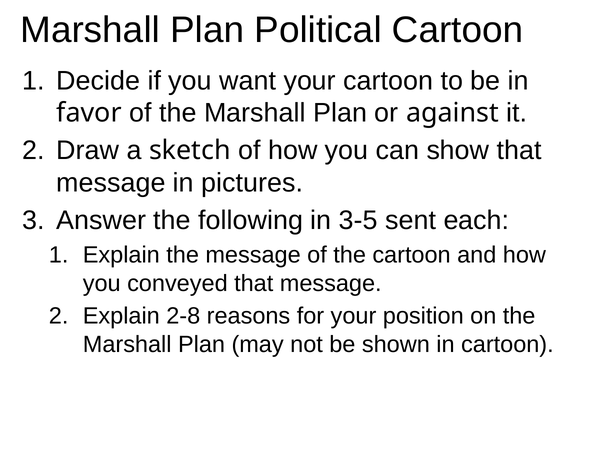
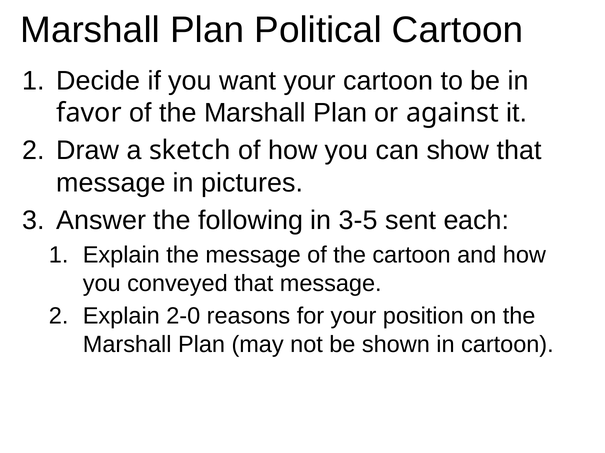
2-8: 2-8 -> 2-0 (183, 317)
